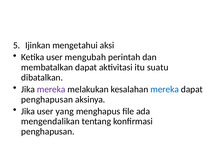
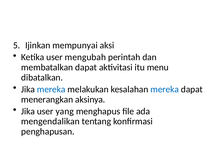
mengetahui: mengetahui -> mempunyai (75, 45)
suatu: suatu -> menu (158, 67)
mereka colour: purple -> blue (51, 89)
penghapusan: penghapusan -> menerangkan (47, 99)
